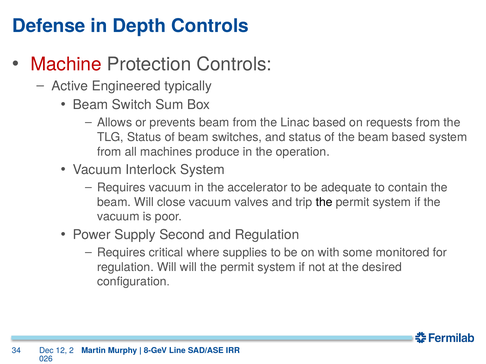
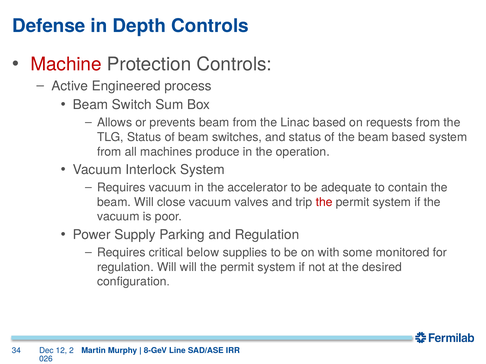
typically: typically -> process (188, 86)
the colour: black -> red (324, 202)
Second: Second -> Parking (182, 235)
where: where -> below (203, 253)
